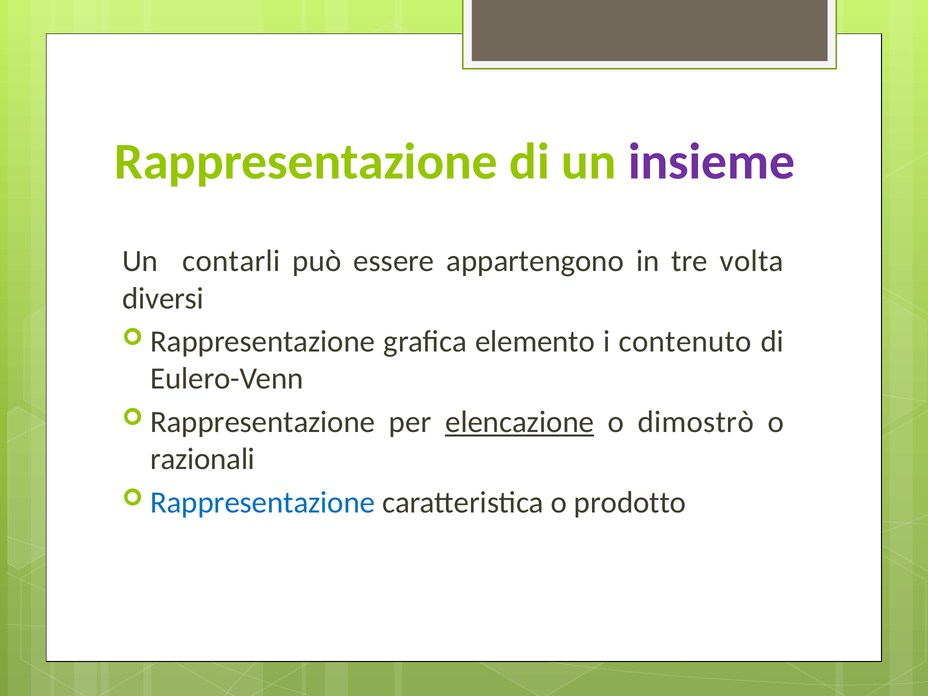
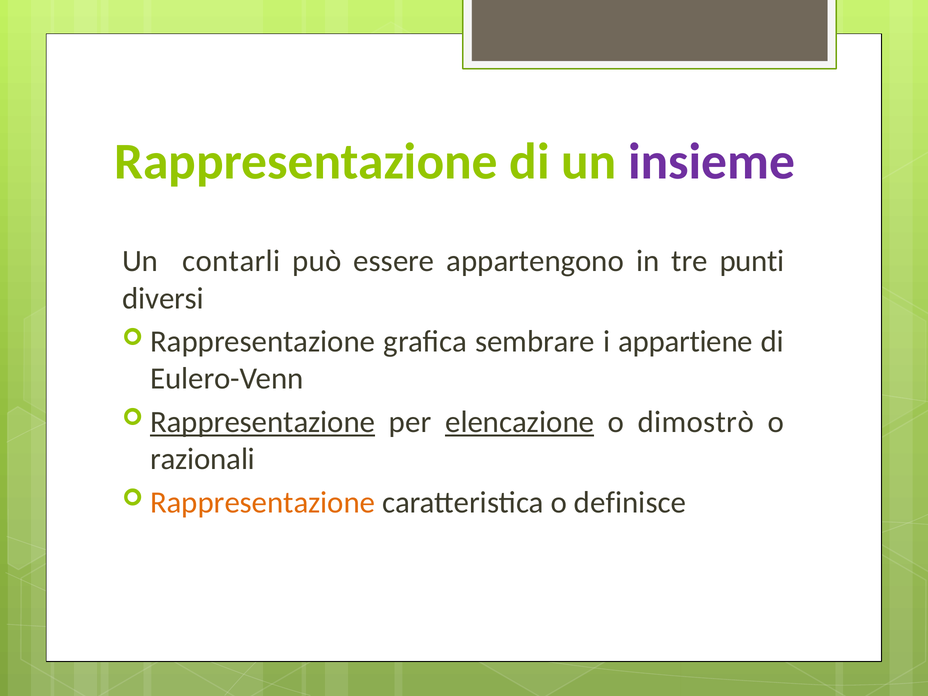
volta: volta -> punti (752, 261)
elemento: elemento -> sembrare (535, 342)
contenuto: contenuto -> appartiene (686, 342)
Rappresentazione underline: none -> present (263, 422)
Rappresentazione colour: blue -> orange (263, 502)
prodotto: prodotto -> definisce (630, 502)
